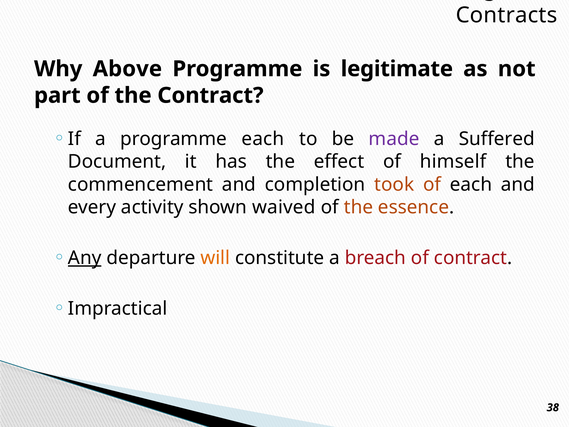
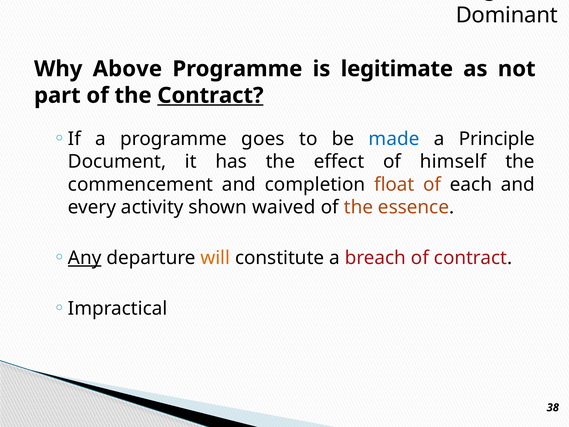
Contracts: Contracts -> Dominant (507, 15)
Contract underline: none -> present (210, 95)
programme each: each -> goes (263, 139)
made colour: purple -> blue (394, 139)
Suffered: Suffered -> Principle (497, 139)
took: took -> float (394, 184)
